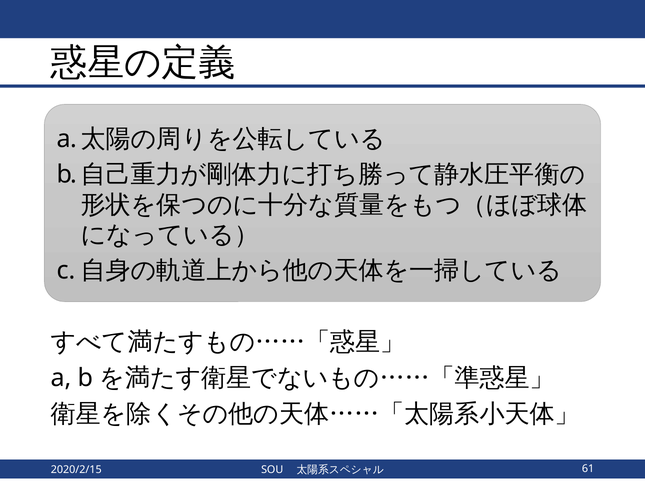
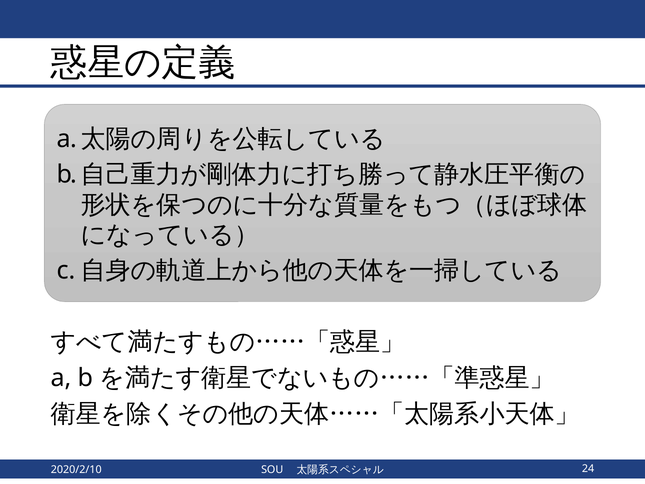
2020/2/15: 2020/2/15 -> 2020/2/10 (76, 469)
61: 61 -> 24 (588, 469)
